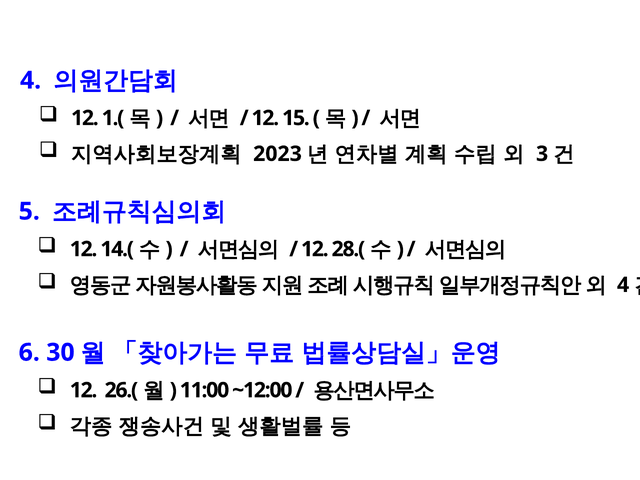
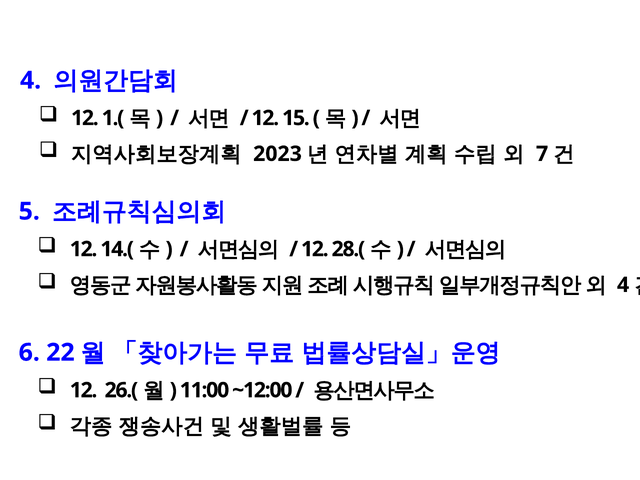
3: 3 -> 7 (542, 154)
30: 30 -> 22 (60, 352)
